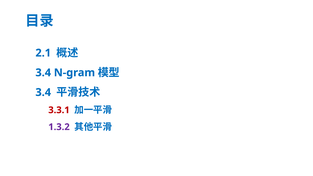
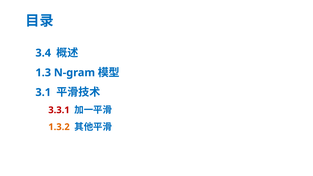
2.1: 2.1 -> 3.4 (43, 53)
3.4: 3.4 -> 1.3 (43, 73)
3.4: 3.4 -> 3.1 (43, 92)
1.3.2 colour: purple -> orange (59, 127)
